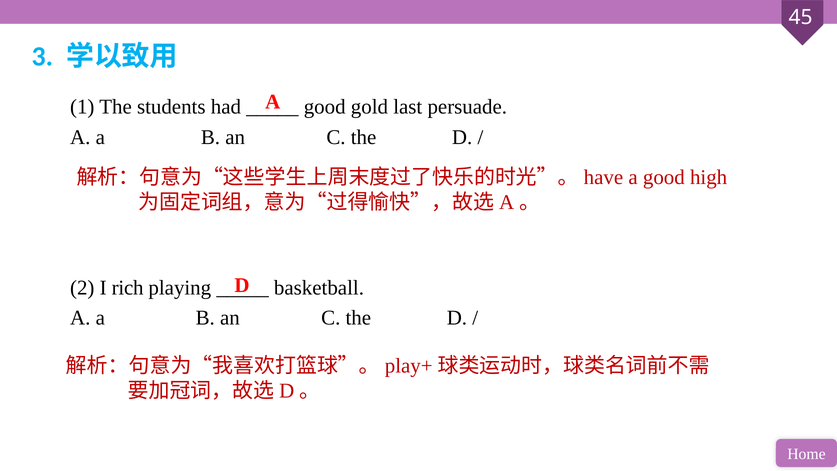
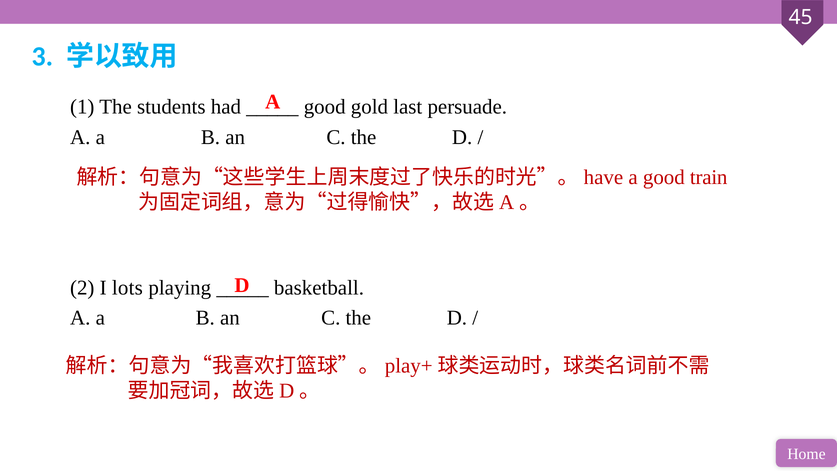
high: high -> train (709, 177)
rich: rich -> lots (127, 288)
